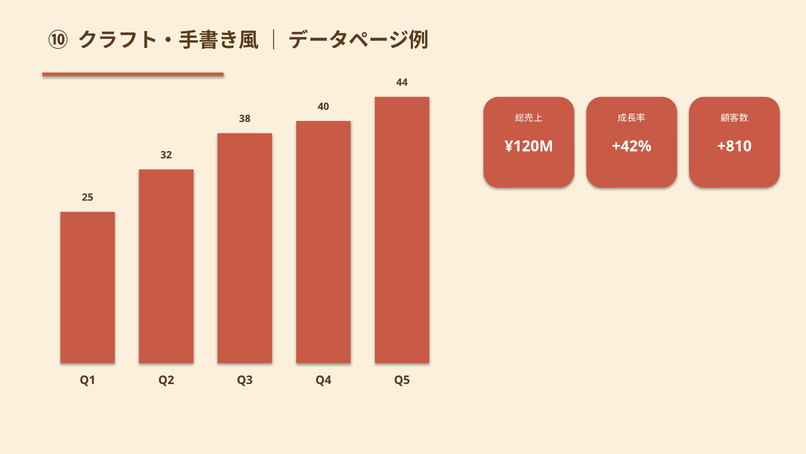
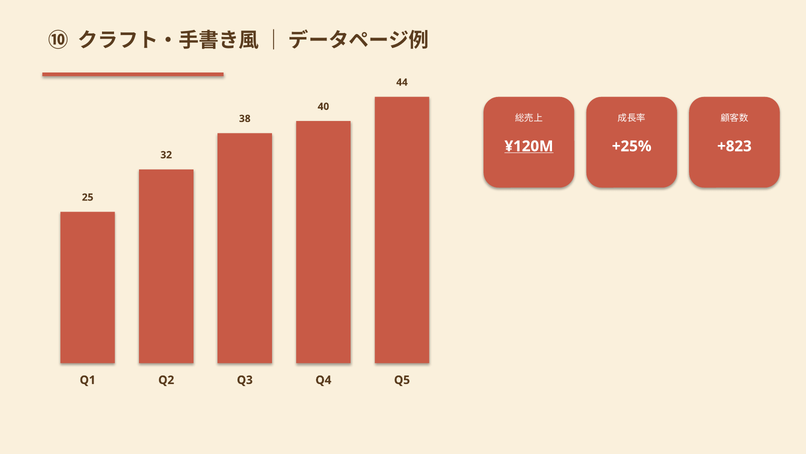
¥120M underline: none -> present (529, 146)
+42%: +42% -> +25% (632, 146)
+810: +810 -> +823 (734, 146)
